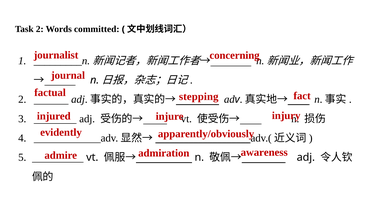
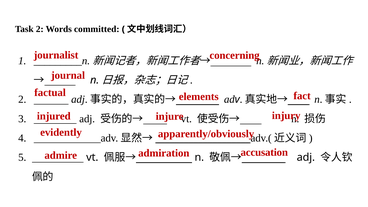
stepping: stepping -> elements (199, 97)
awareness: awareness -> accusation (264, 152)
